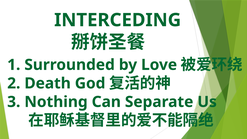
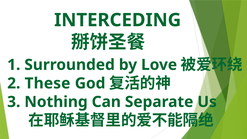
Death: Death -> These (47, 83)
